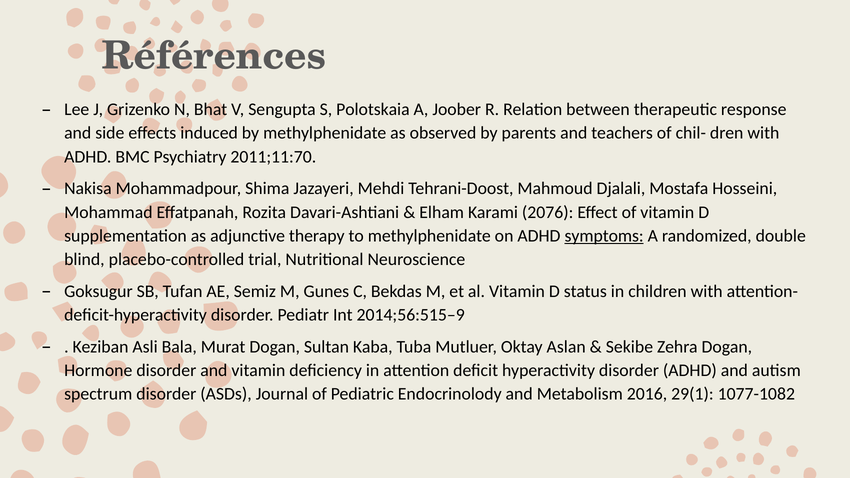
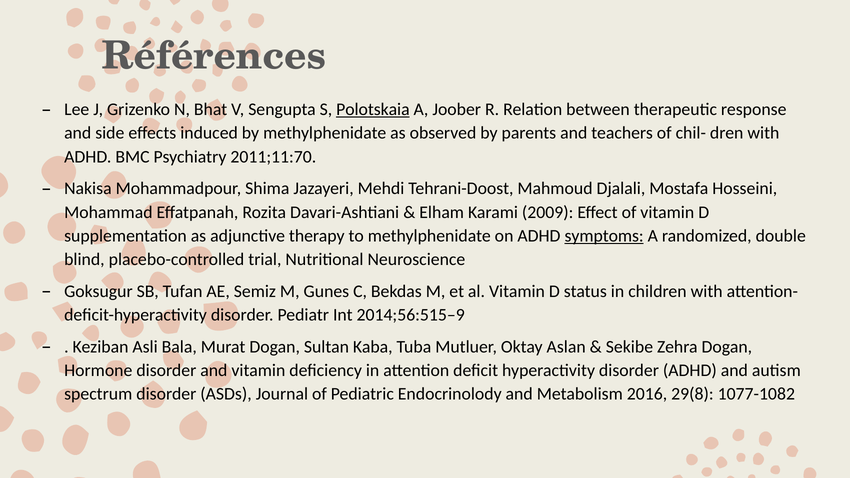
Polotskaia underline: none -> present (373, 110)
2076: 2076 -> 2009 (548, 212)
29(1: 29(1 -> 29(8 (692, 394)
